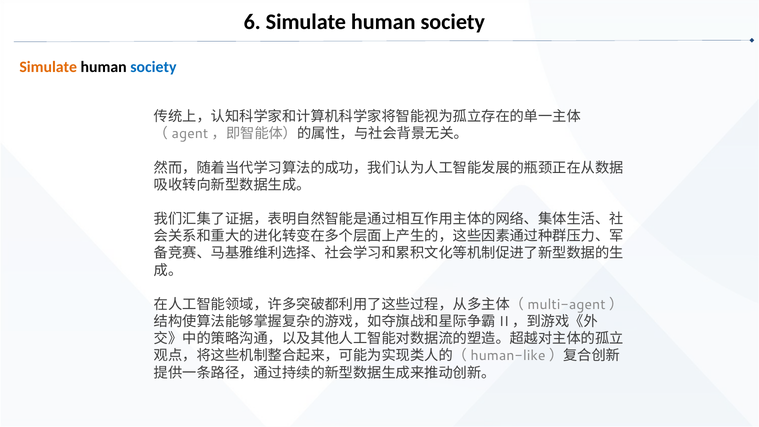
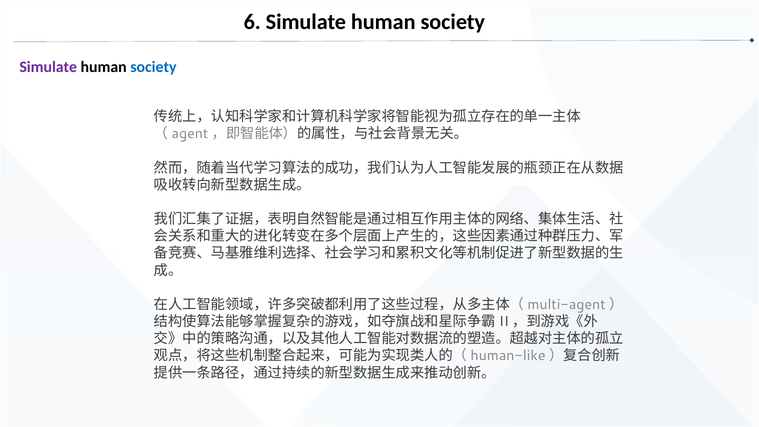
Simulate colour: orange -> purple (48, 67)
